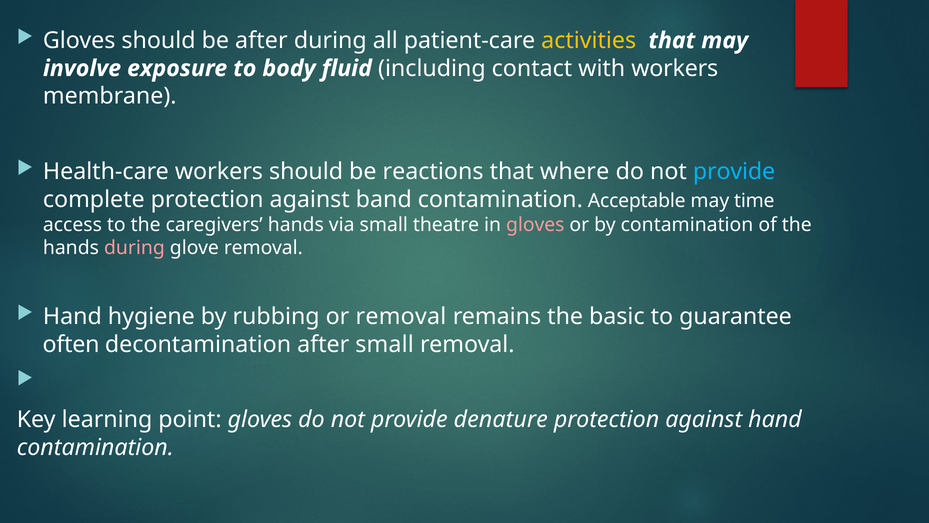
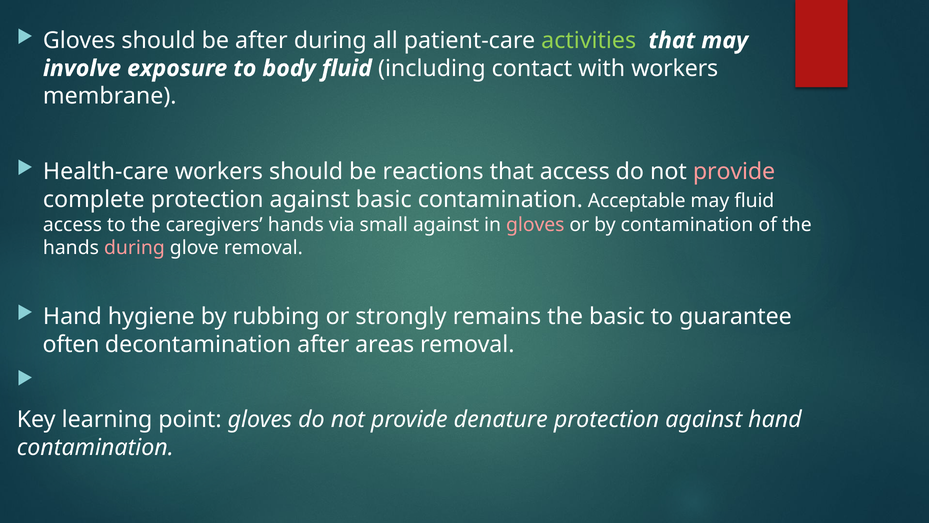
activities colour: yellow -> light green (589, 41)
that where: where -> access (575, 171)
provide colour: light blue -> pink (734, 171)
against band: band -> basic (384, 199)
may time: time -> fluid (754, 200)
small theatre: theatre -> against (446, 225)
or removal: removal -> strongly (401, 316)
after small: small -> areas (385, 344)
